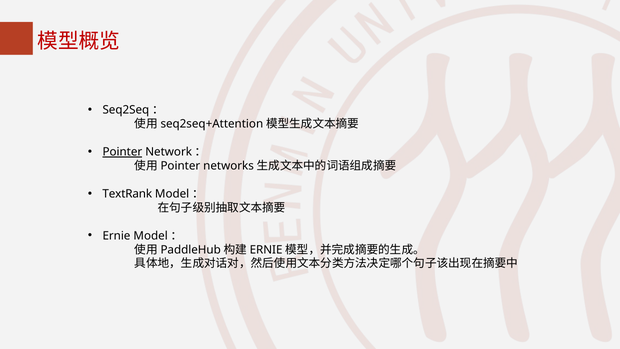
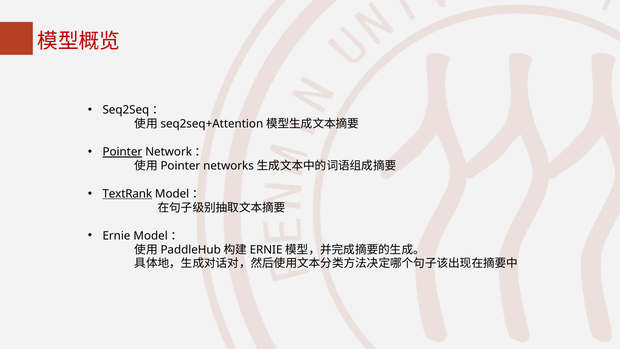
TextRank underline: none -> present (127, 194)
